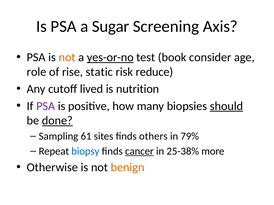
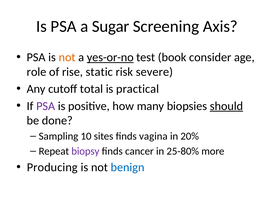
reduce: reduce -> severe (154, 72)
lived: lived -> total (92, 89)
nutrition: nutrition -> practical (138, 89)
done underline: present -> none (57, 121)
61: 61 -> 10 (86, 137)
others: others -> vagina (153, 137)
79%: 79% -> 20% (190, 137)
biopsy colour: blue -> purple (85, 151)
cancer underline: present -> none (139, 151)
25-38%: 25-38% -> 25-80% (183, 151)
Otherwise: Otherwise -> Producing (52, 168)
benign colour: orange -> blue (128, 168)
